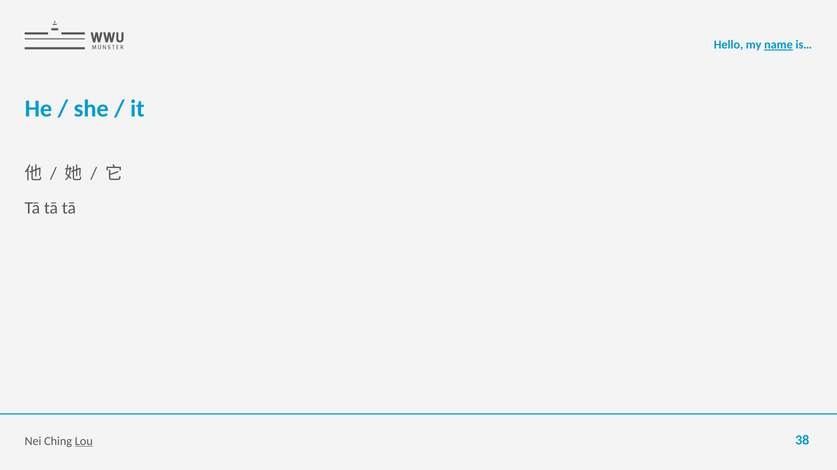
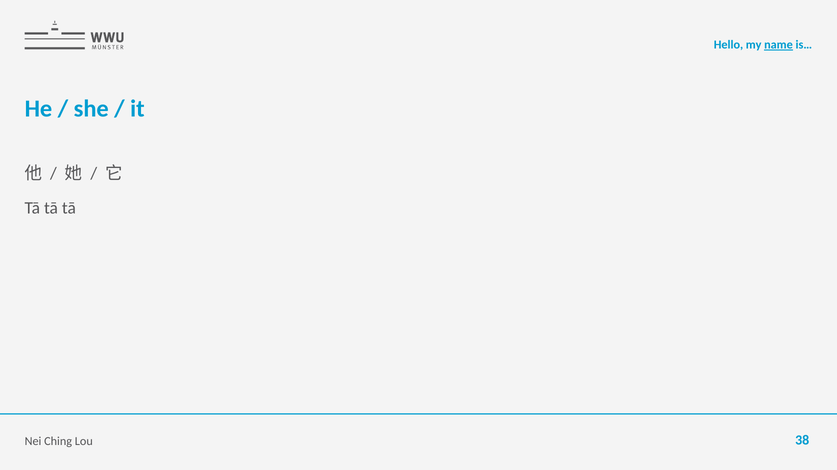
Lou underline: present -> none (84, 441)
